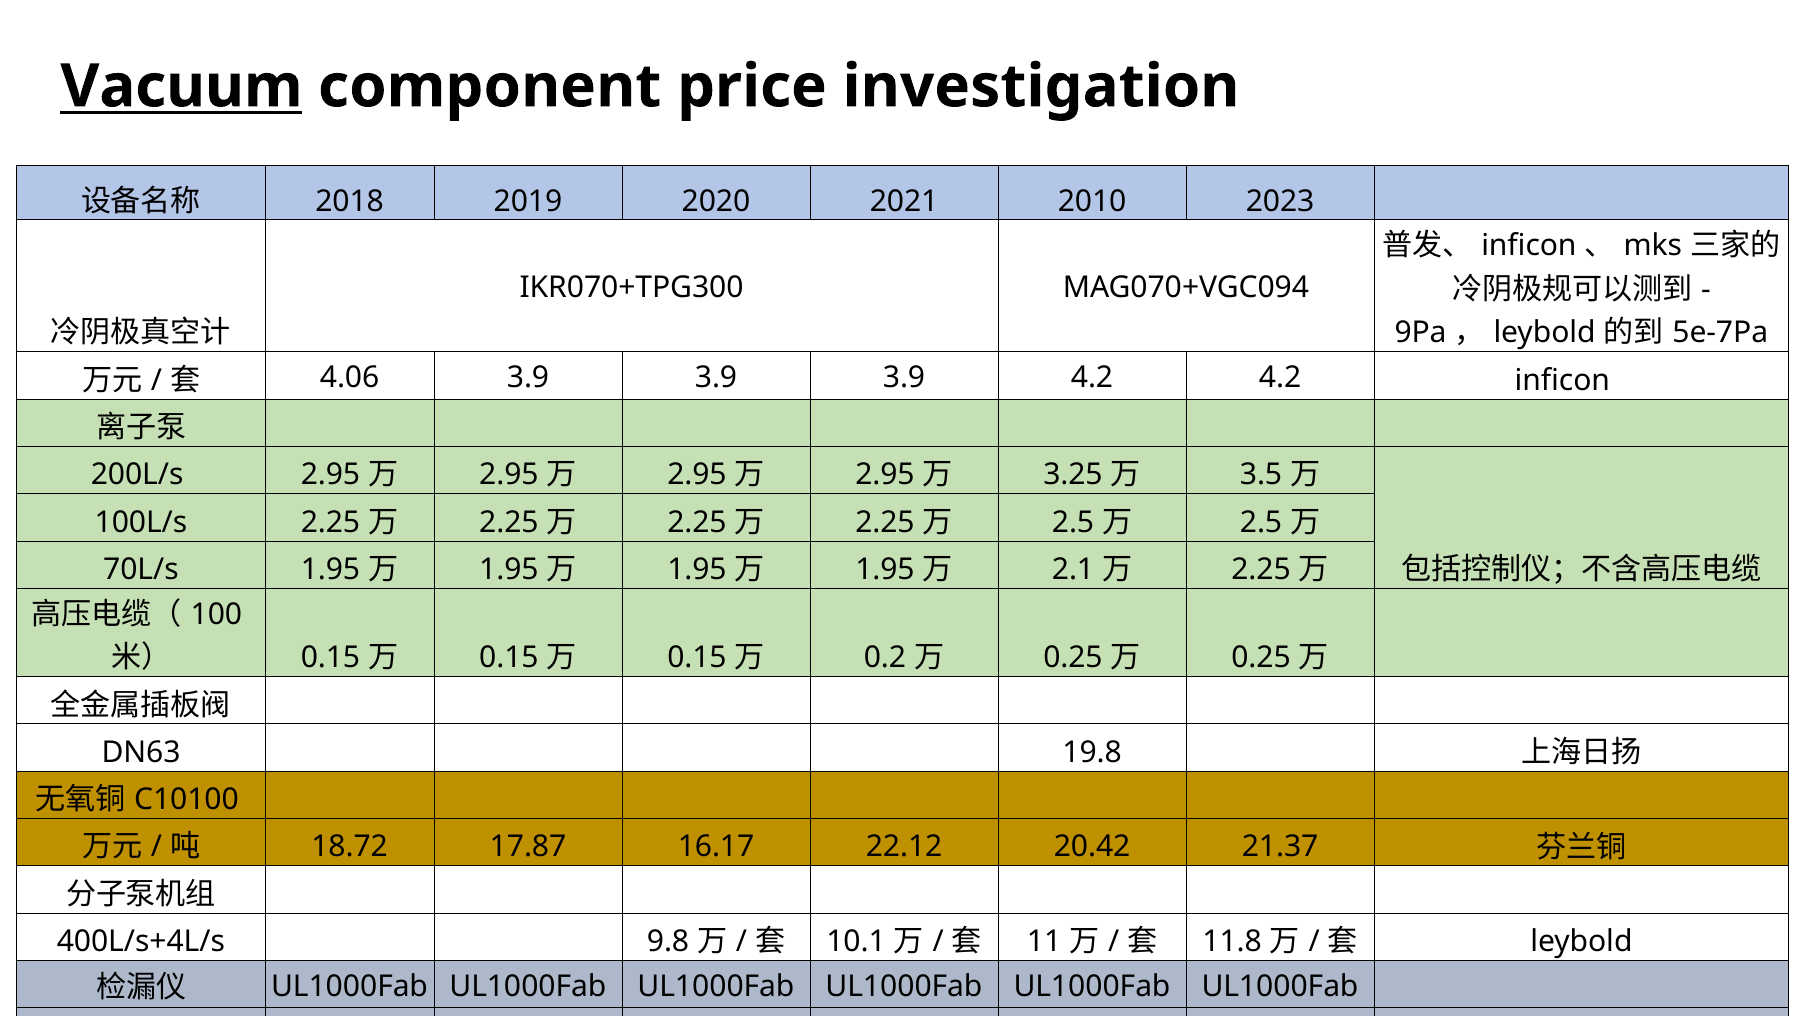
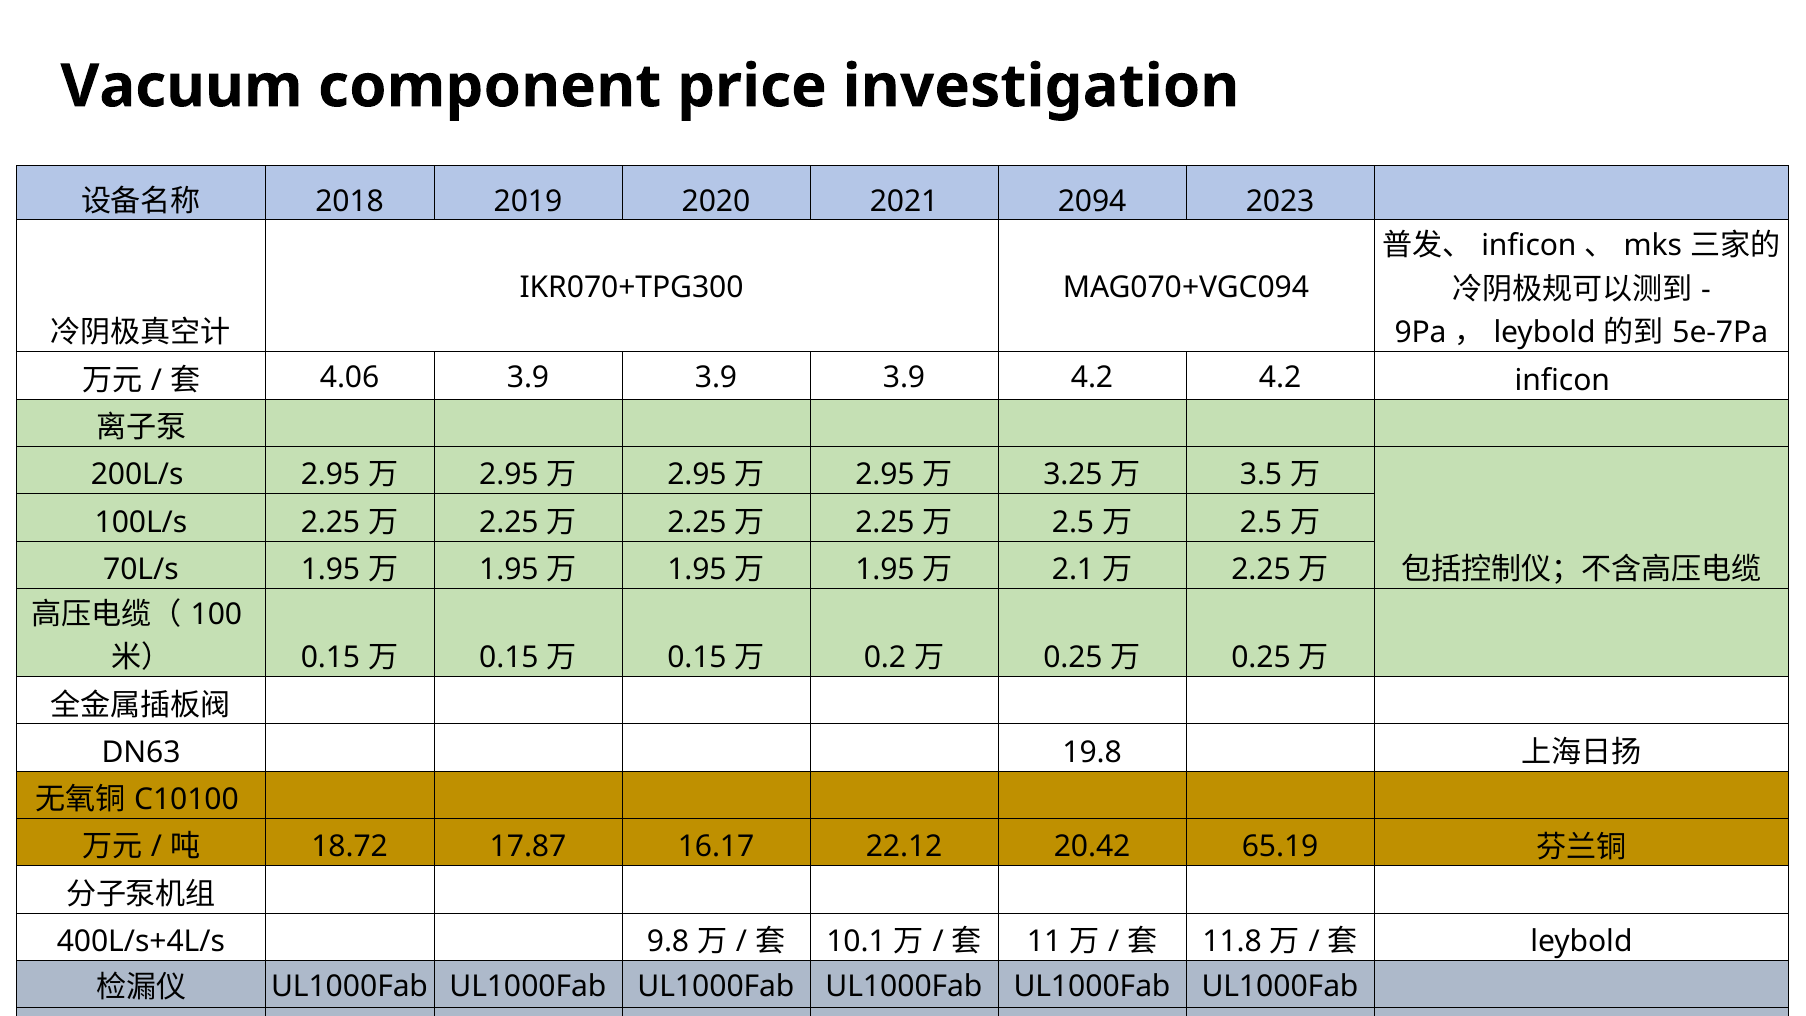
Vacuum underline: present -> none (181, 87)
2010: 2010 -> 2094 (1092, 201)
21.37: 21.37 -> 65.19 (1280, 847)
